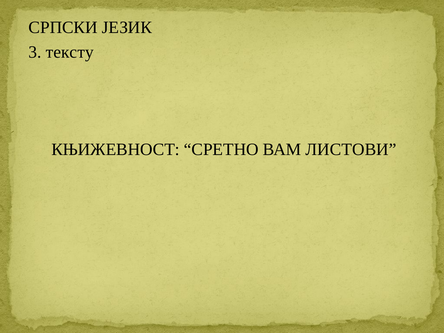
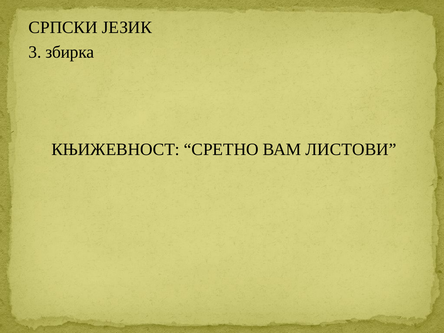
тексту: тексту -> збирка (70, 52)
